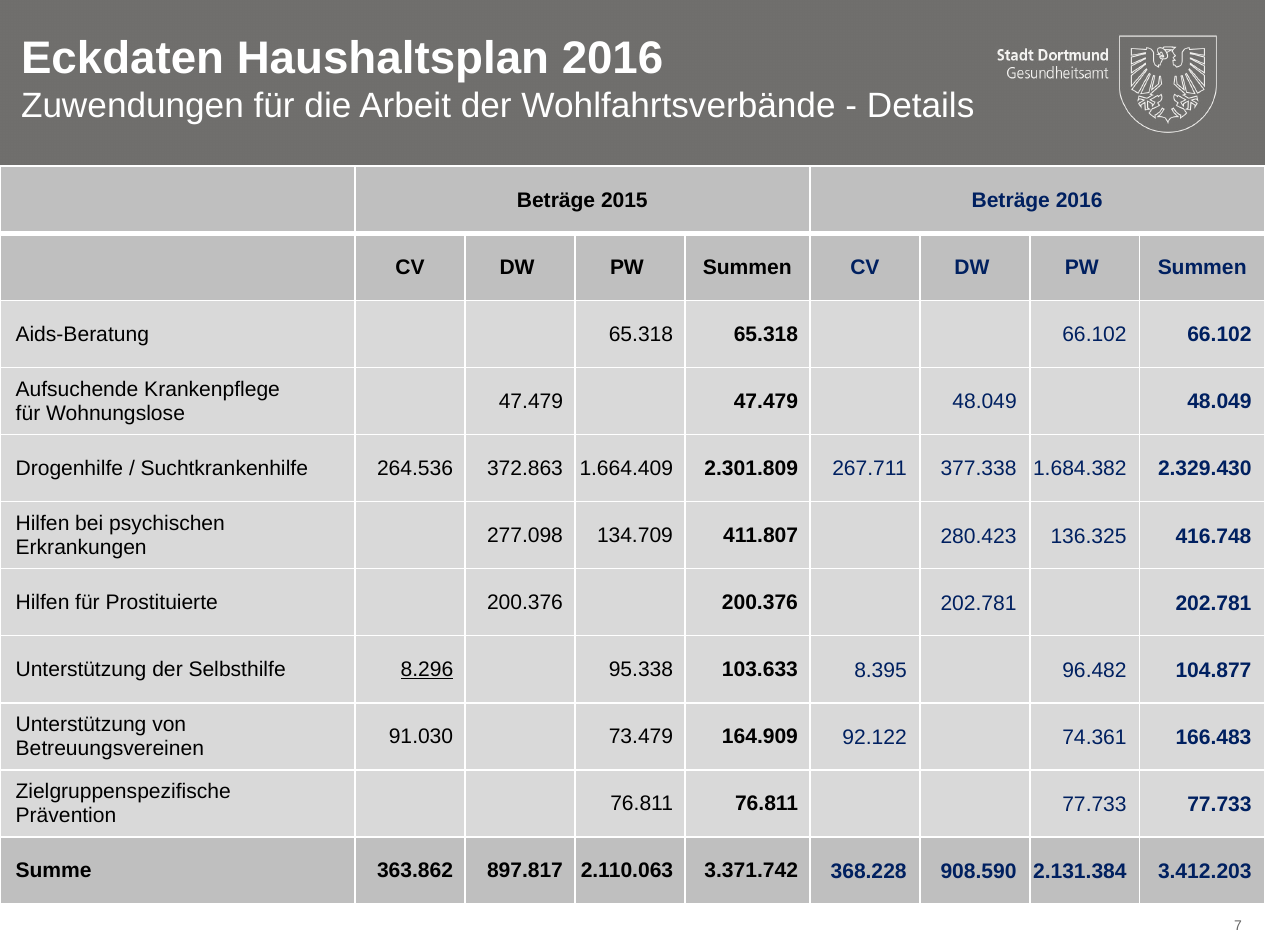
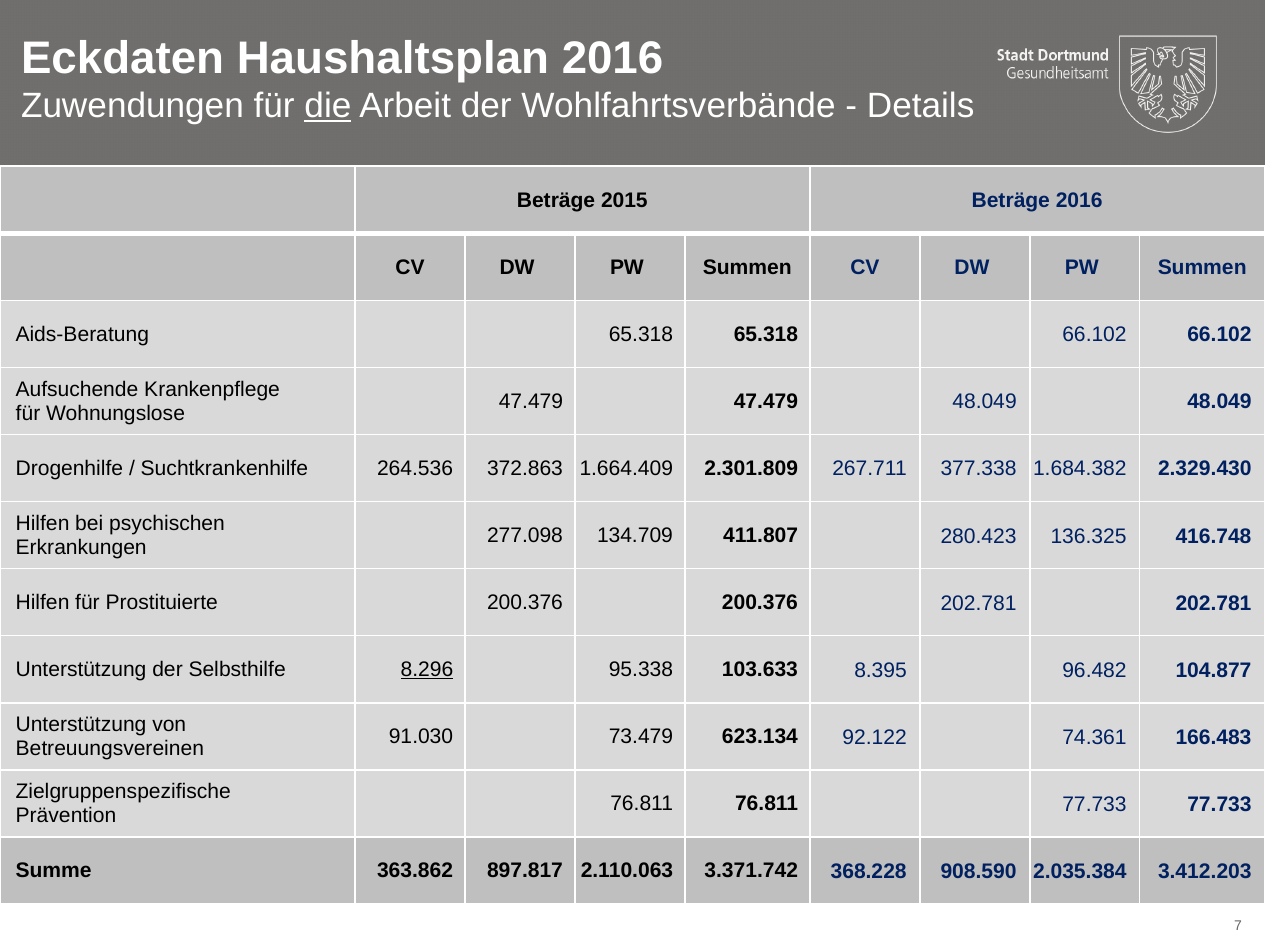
die underline: none -> present (328, 106)
164.909: 164.909 -> 623.134 (760, 737)
2.131.384: 2.131.384 -> 2.035.384 (1080, 872)
